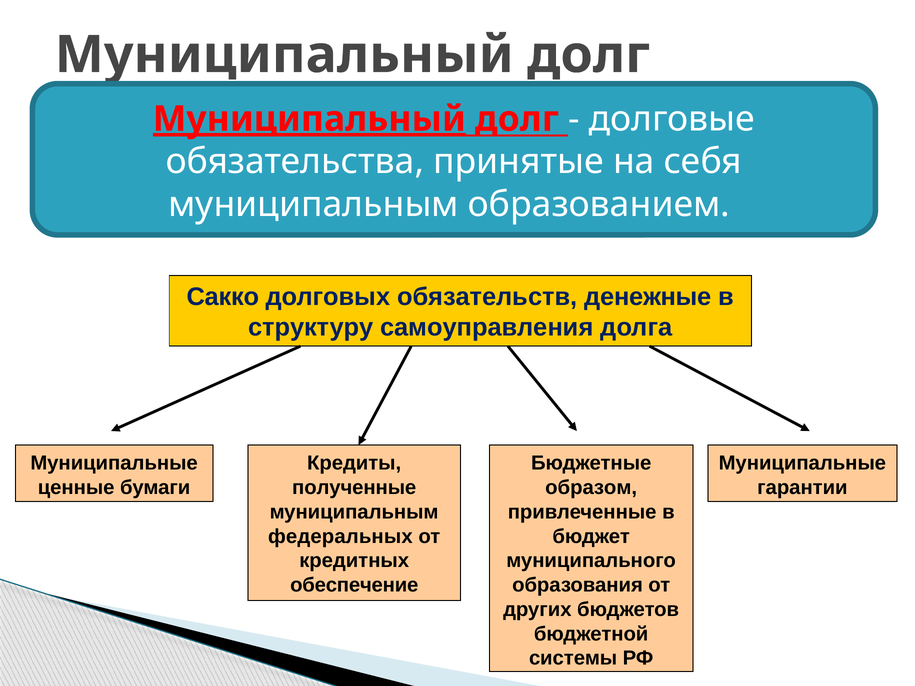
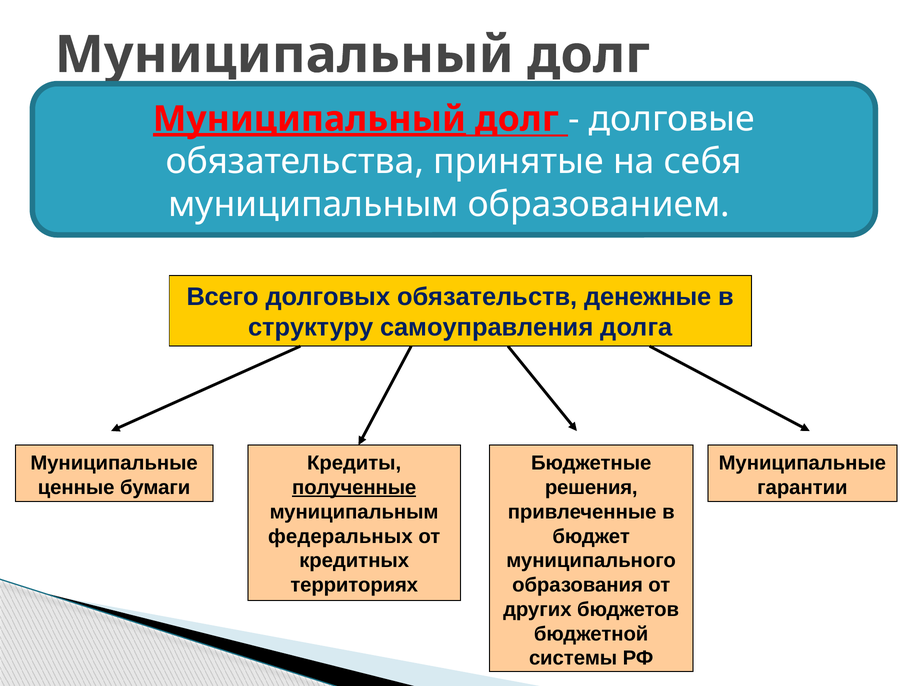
Сакко: Сакко -> Всего (223, 297)
полученные underline: none -> present (354, 488)
образом: образом -> решения (591, 488)
обеспечение: обеспечение -> территориях (354, 585)
